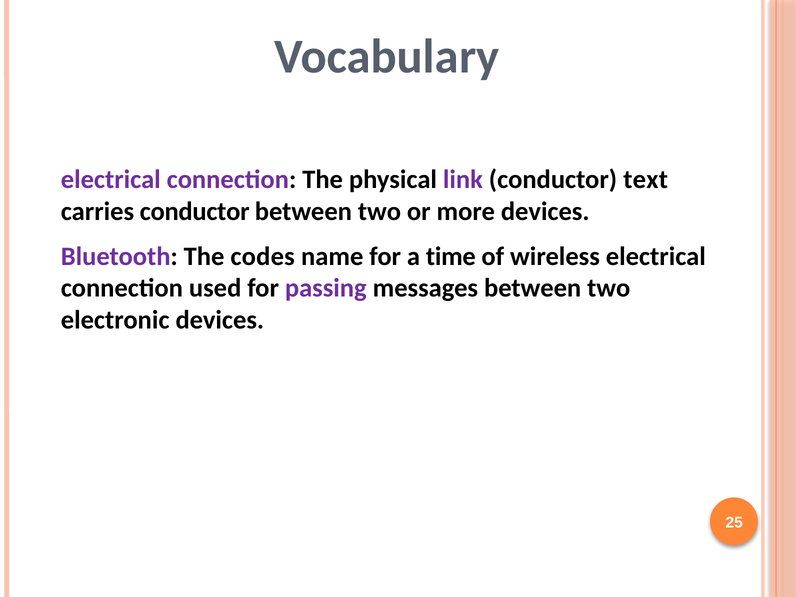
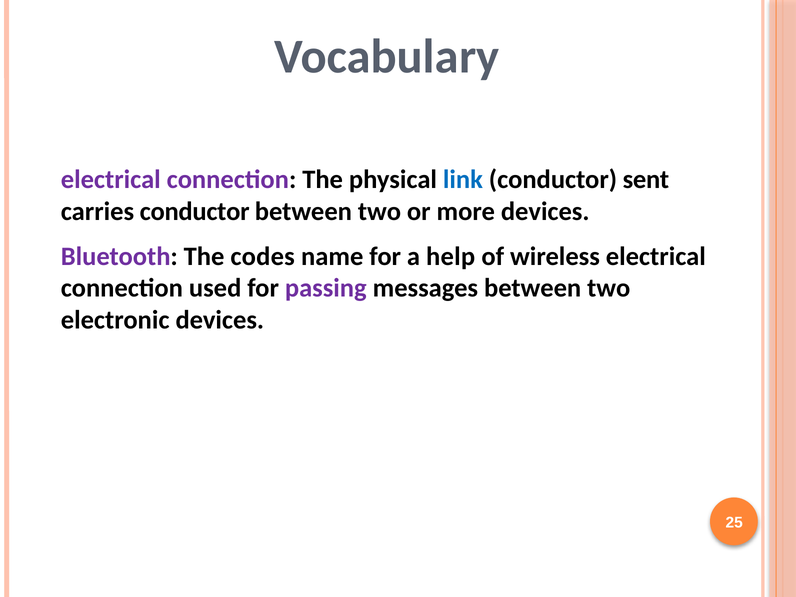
link colour: purple -> blue (463, 179)
text: text -> sent (646, 179)
time: time -> help (451, 256)
